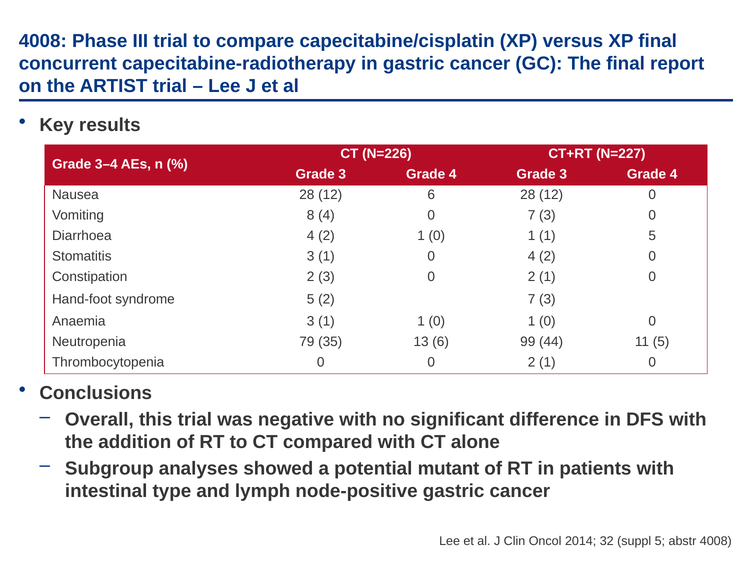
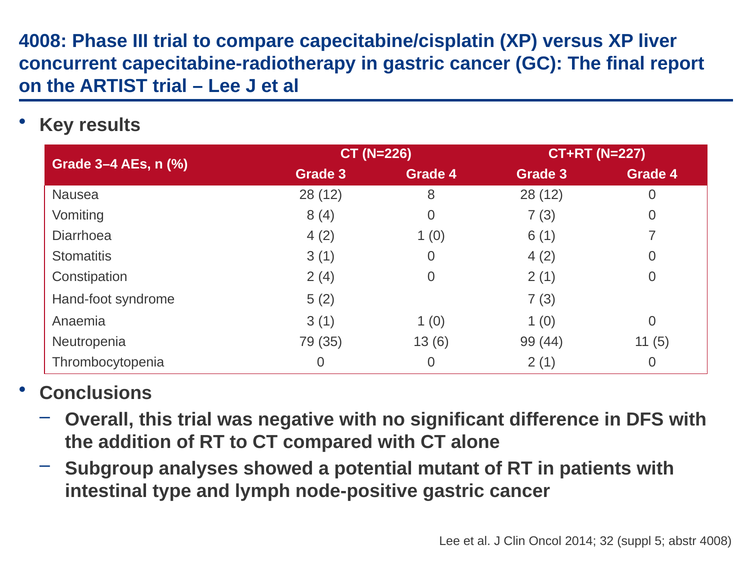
XP final: final -> liver (658, 41)
12 6: 6 -> 8 (431, 195)
2 1 0 1: 1 -> 6 (532, 236)
1 5: 5 -> 7 (652, 236)
2 3: 3 -> 4 (326, 277)
